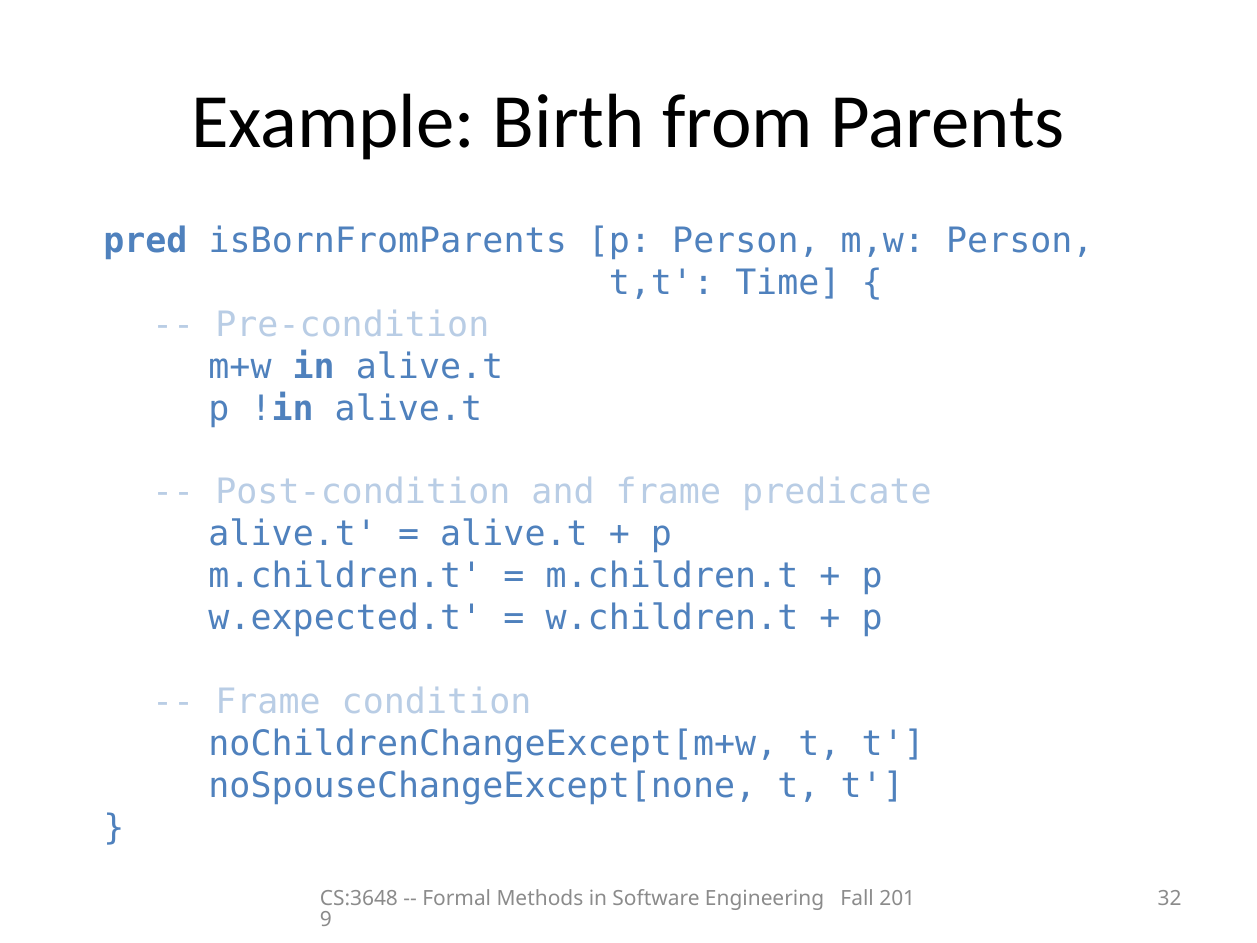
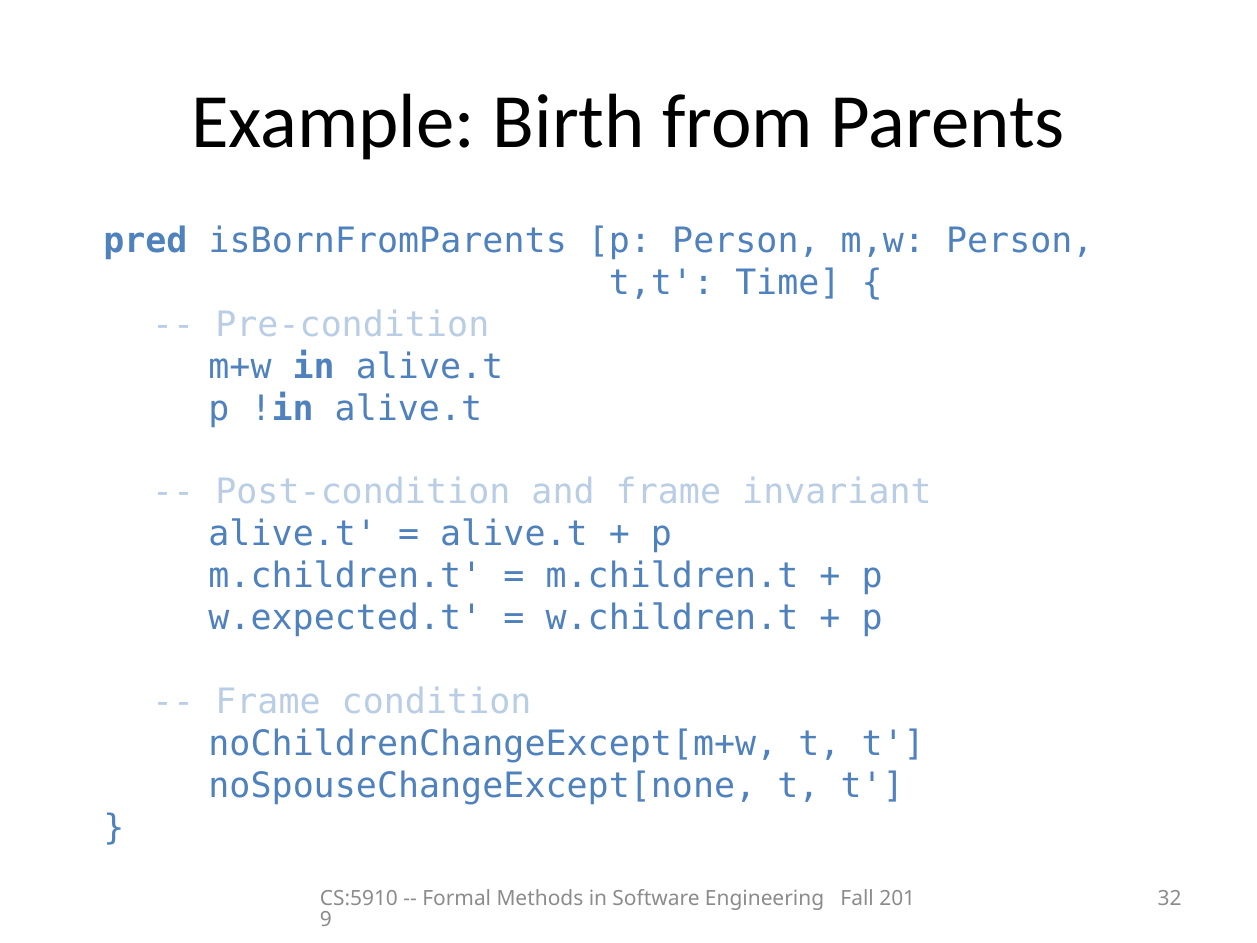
predicate: predicate -> invariant (837, 492)
CS:3648: CS:3648 -> CS:5910 (359, 899)
